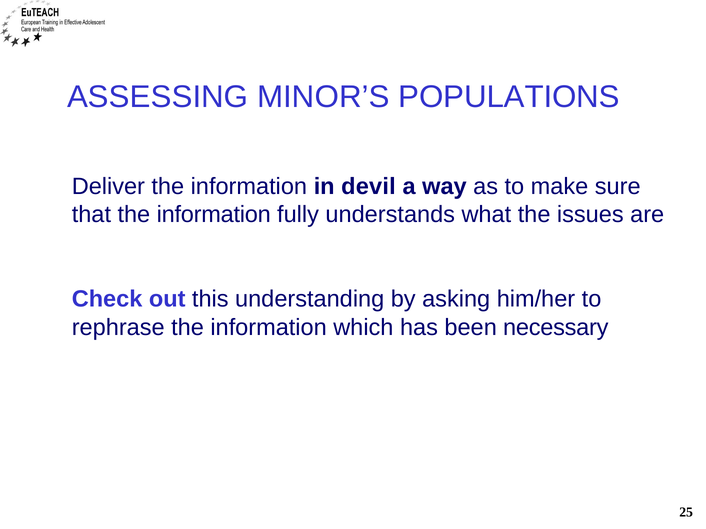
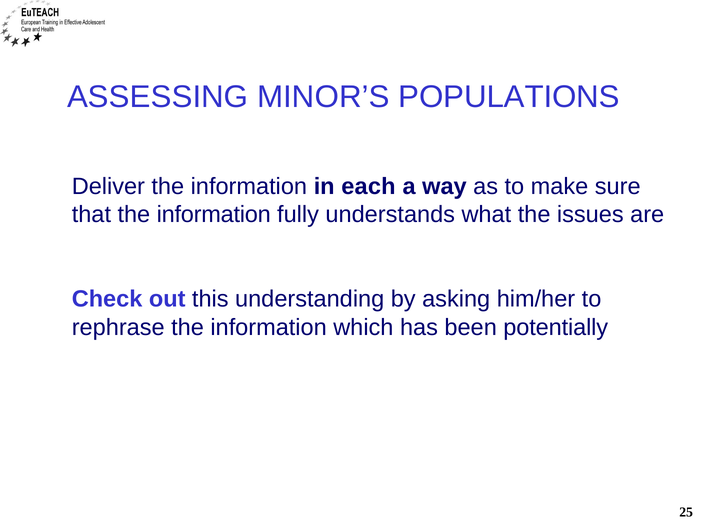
devil: devil -> each (368, 186)
necessary: necessary -> potentially (556, 328)
